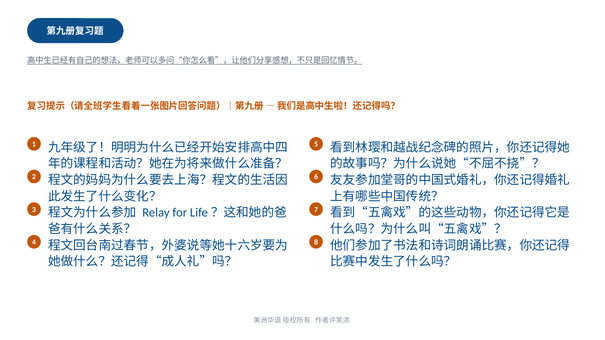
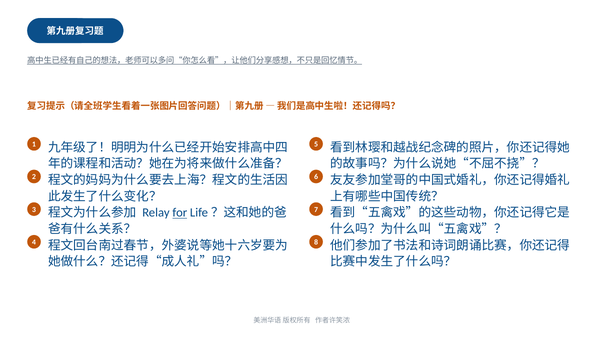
for underline: none -> present (180, 213)
